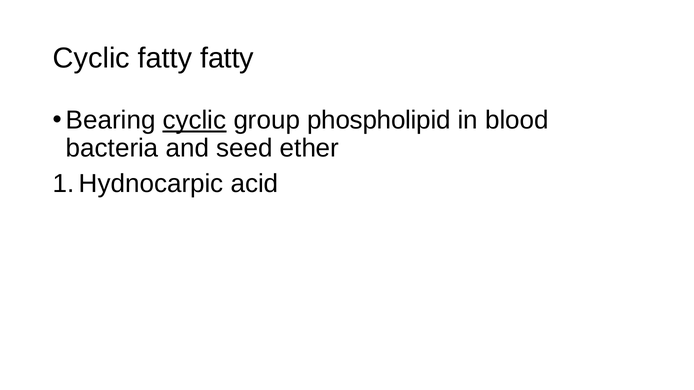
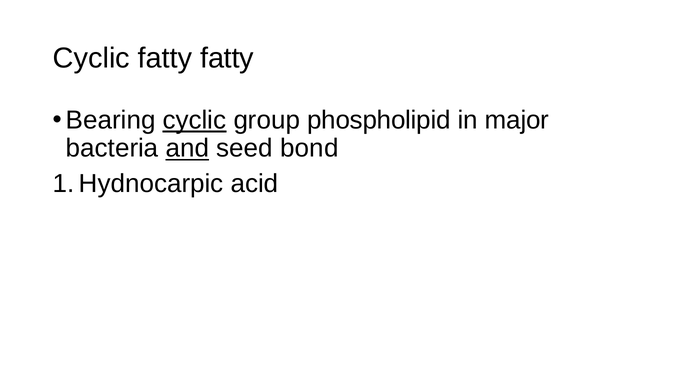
blood: blood -> major (517, 120)
and underline: none -> present (187, 149)
ether: ether -> bond (309, 149)
